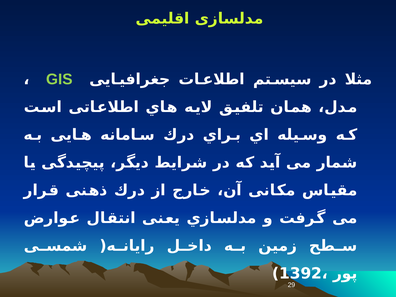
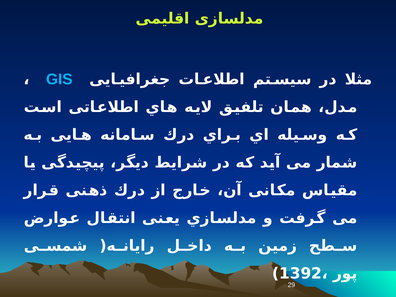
GIS colour: light green -> light blue (59, 79)
